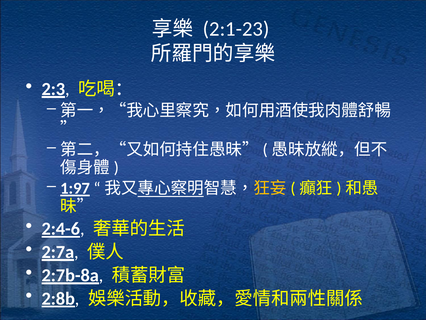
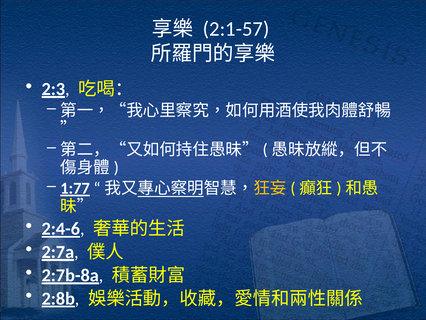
2:1-23: 2:1-23 -> 2:1-57 (236, 29)
1:97: 1:97 -> 1:77 (75, 188)
